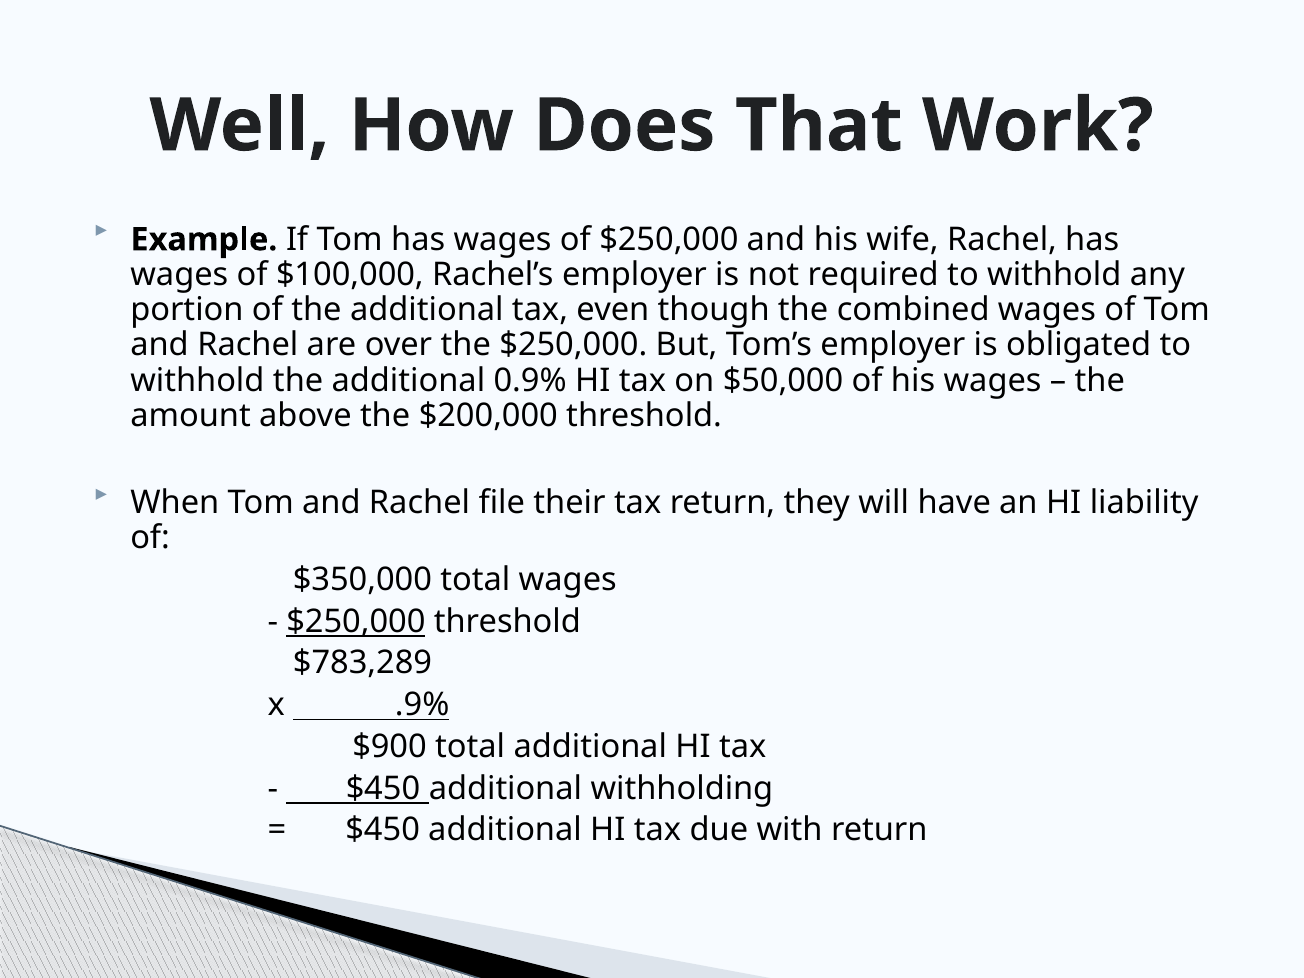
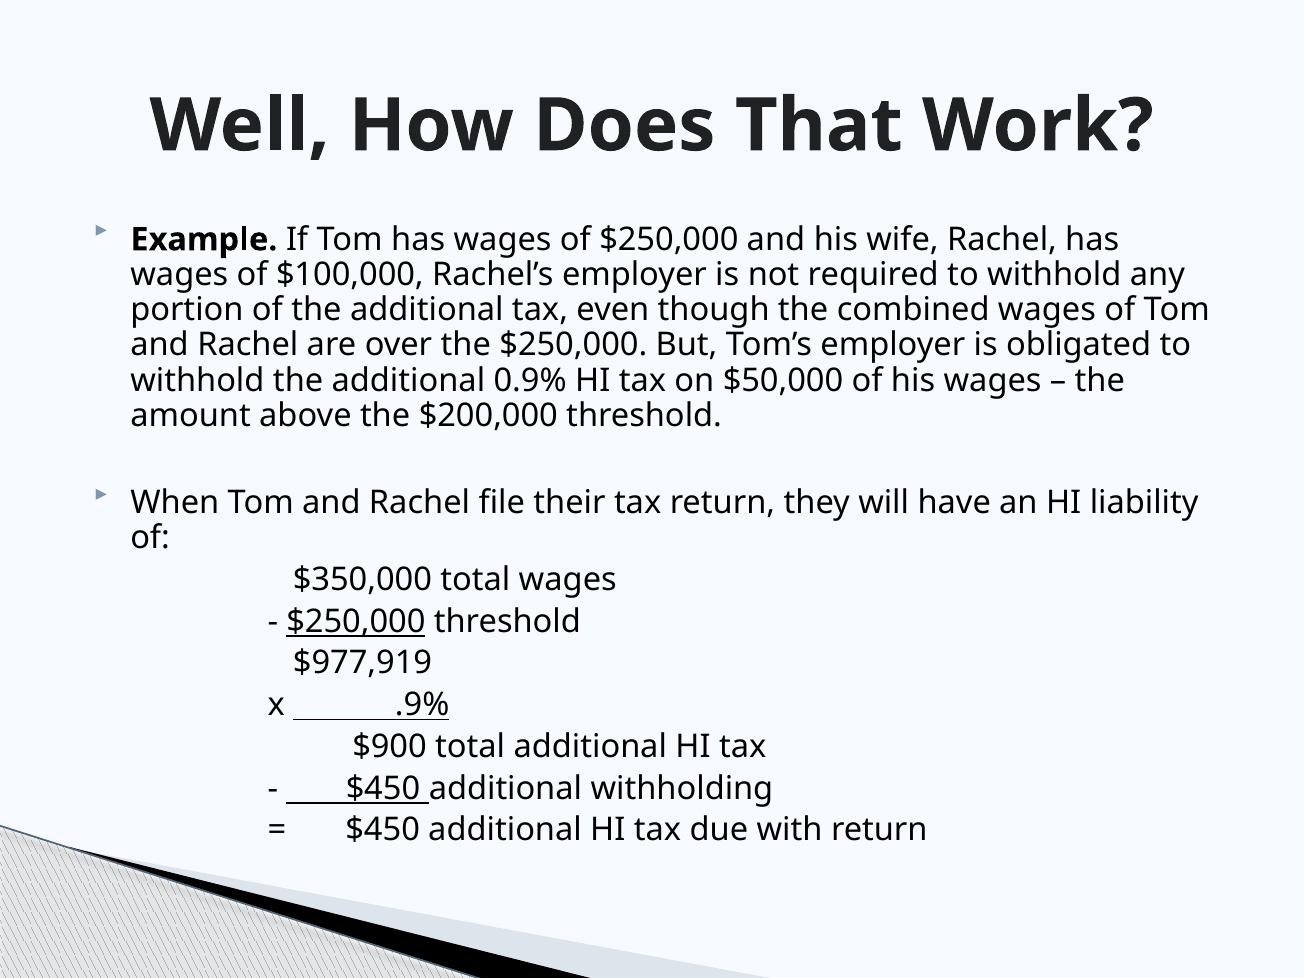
$783,289: $783,289 -> $977,919 (363, 663)
